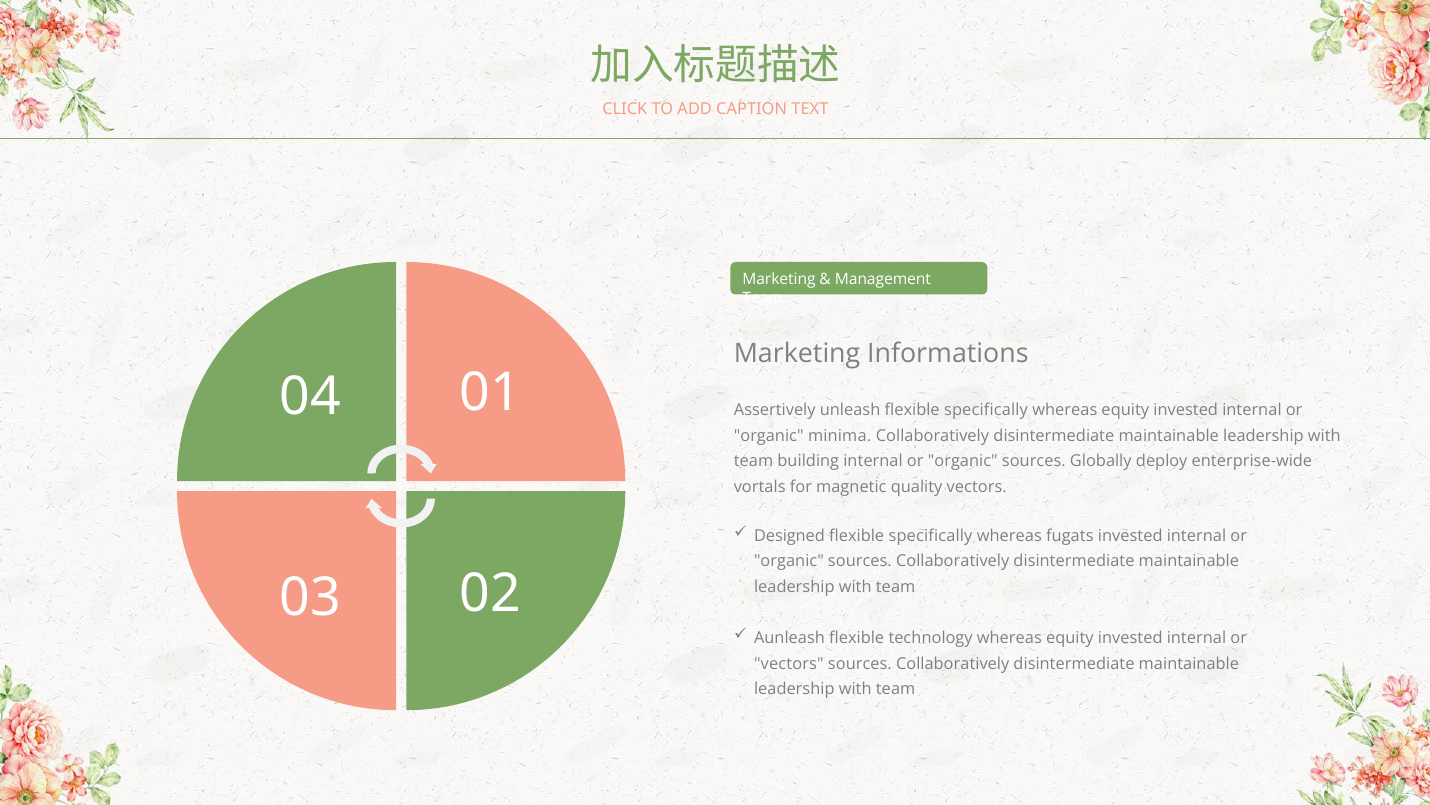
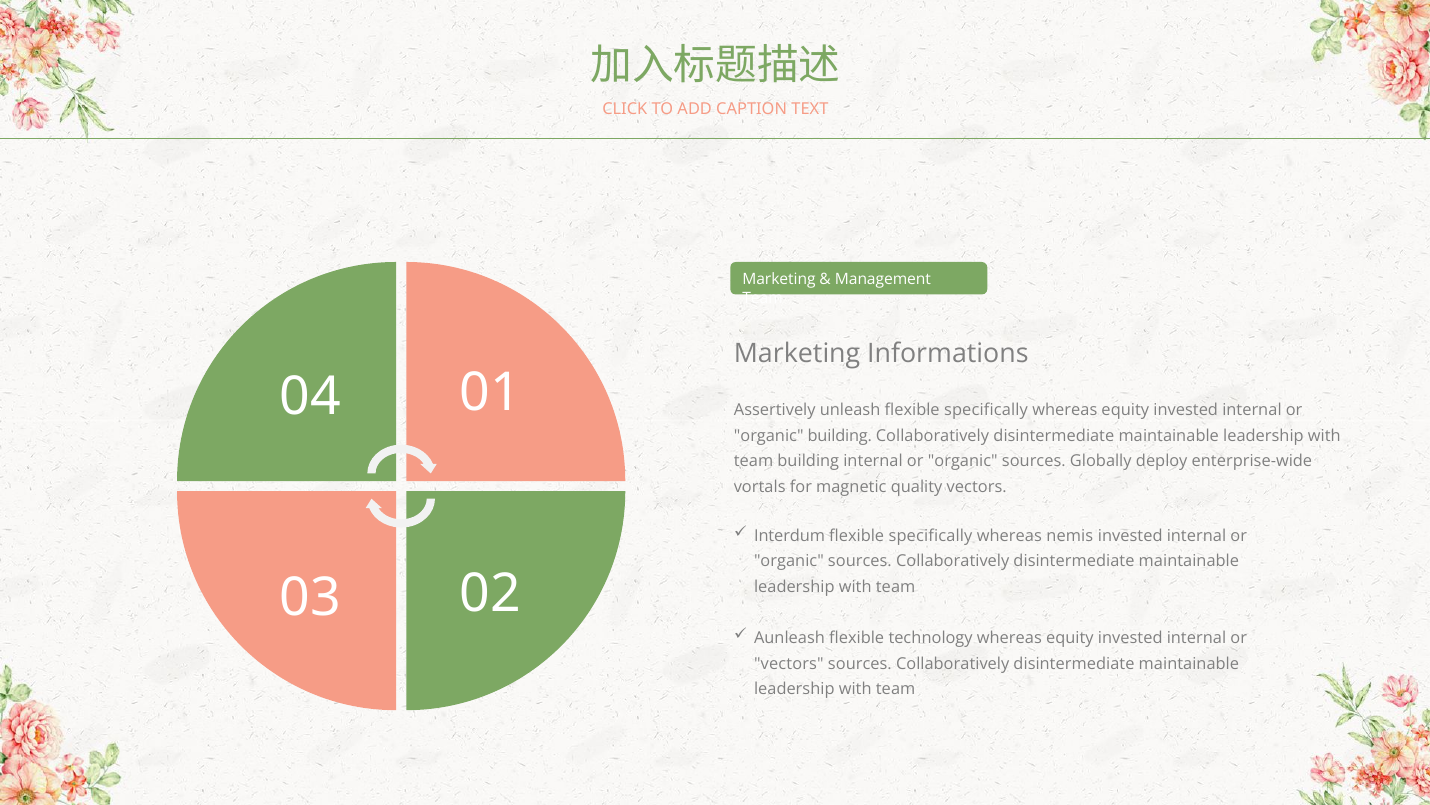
organic minima: minima -> building (840, 436)
Designed: Designed -> Interdum (789, 536)
fugats: fugats -> nemis (1070, 536)
